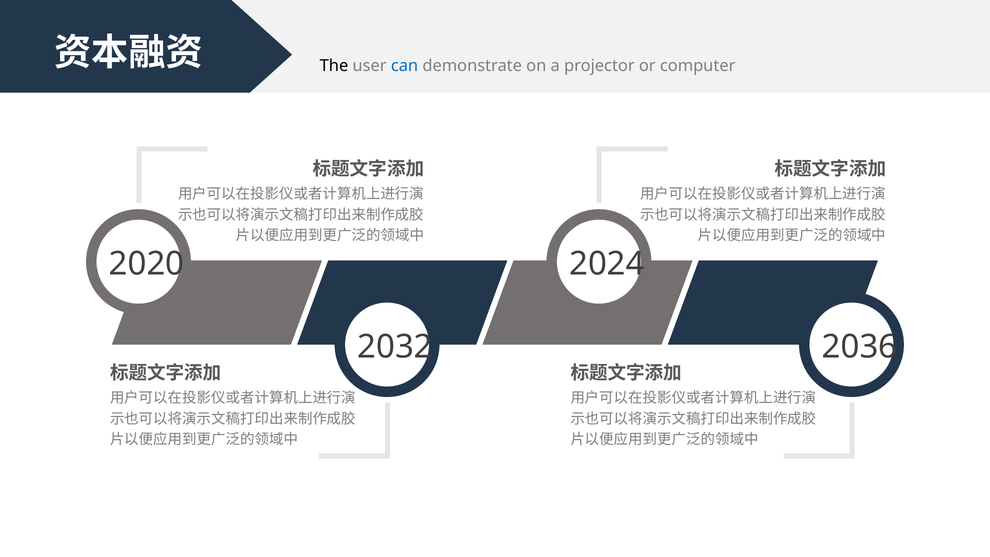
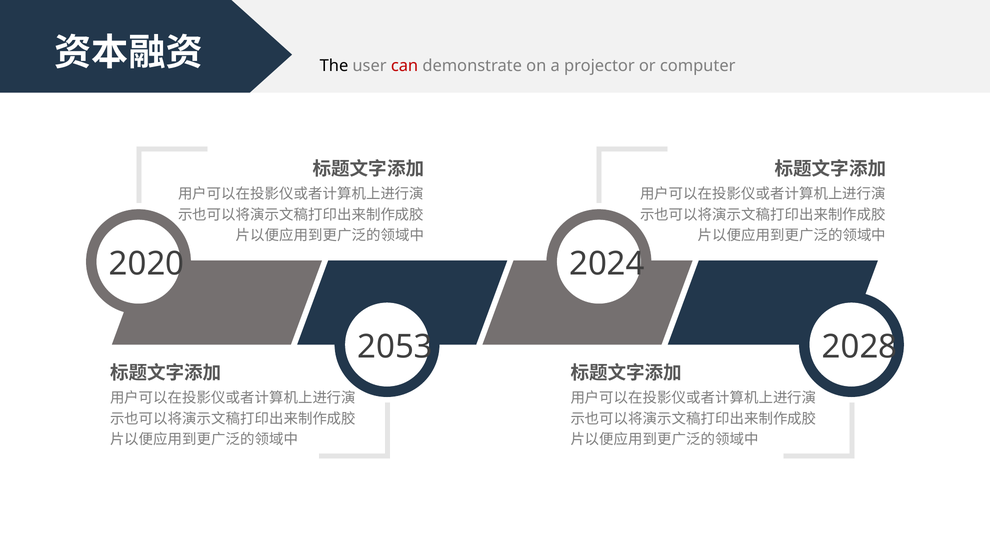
can colour: blue -> red (405, 66)
2032: 2032 -> 2053 (395, 347)
2036: 2036 -> 2028 (860, 347)
